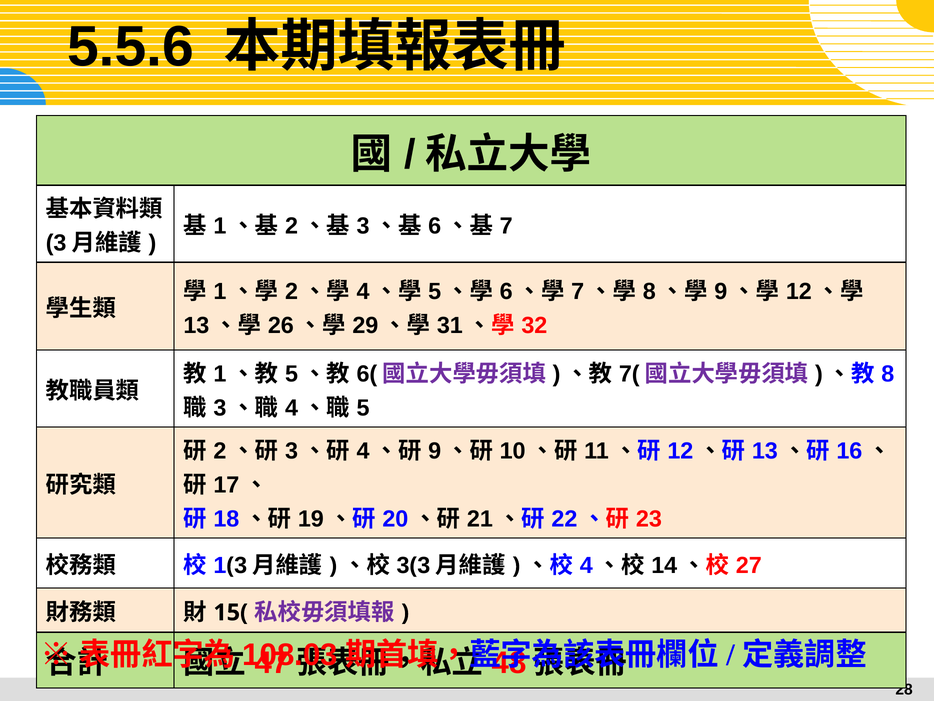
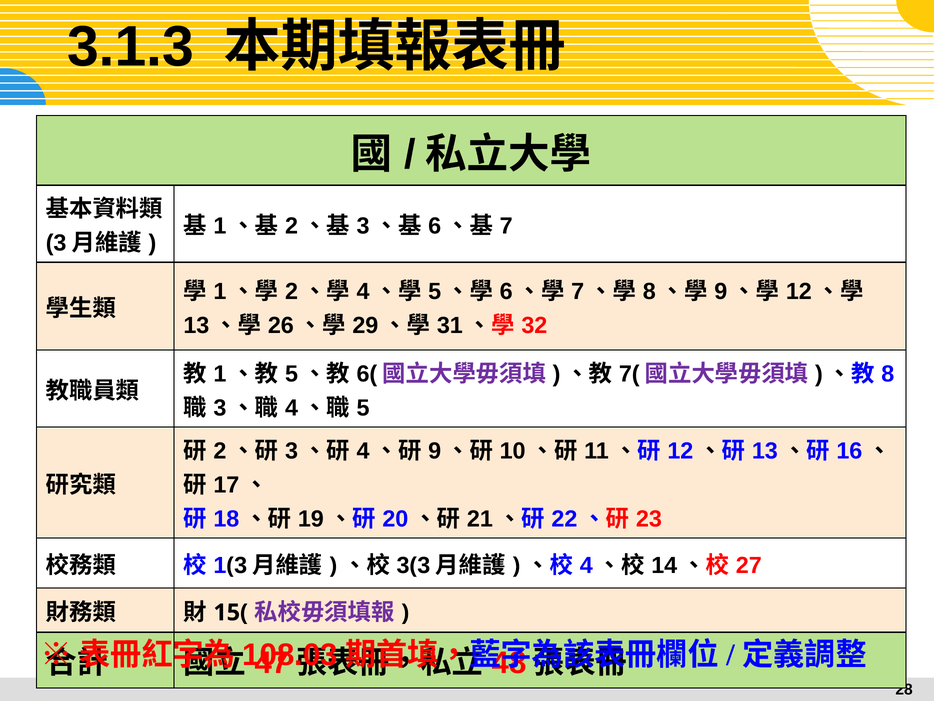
5.5.6: 5.5.6 -> 3.1.3 (131, 47)
